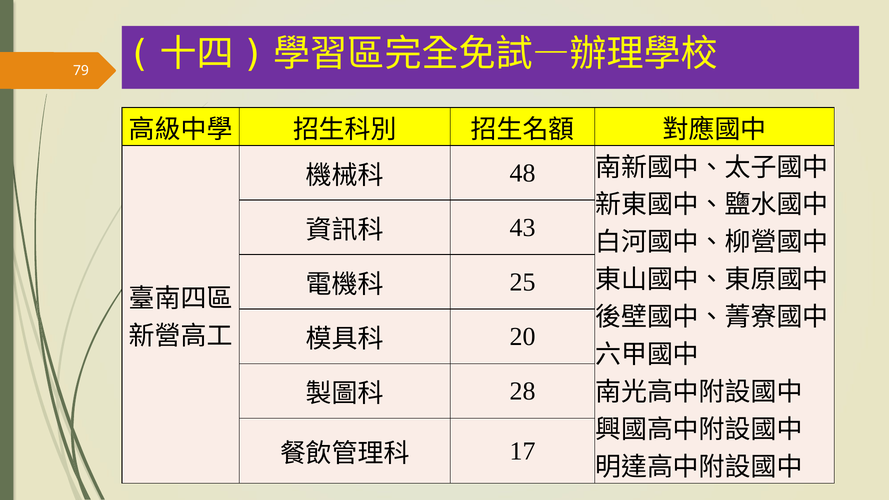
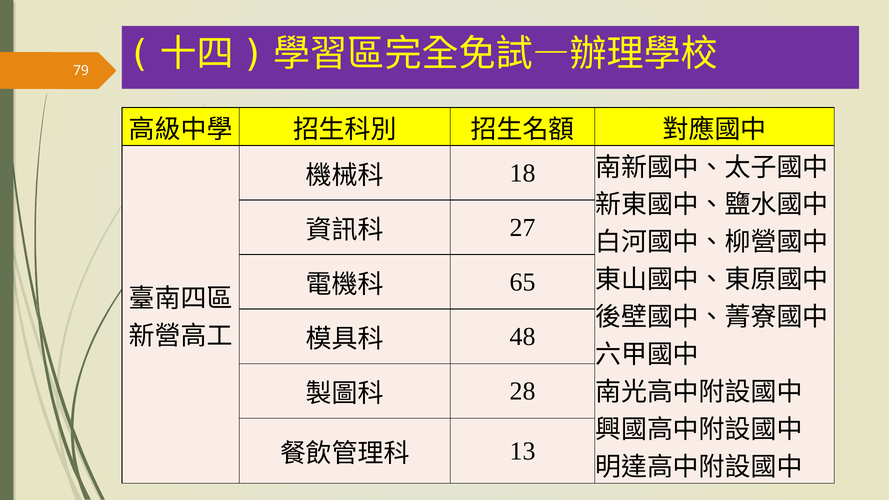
48: 48 -> 18 (523, 173)
43: 43 -> 27 (523, 228)
25: 25 -> 65 (523, 282)
20: 20 -> 48 (523, 337)
17: 17 -> 13 (523, 451)
